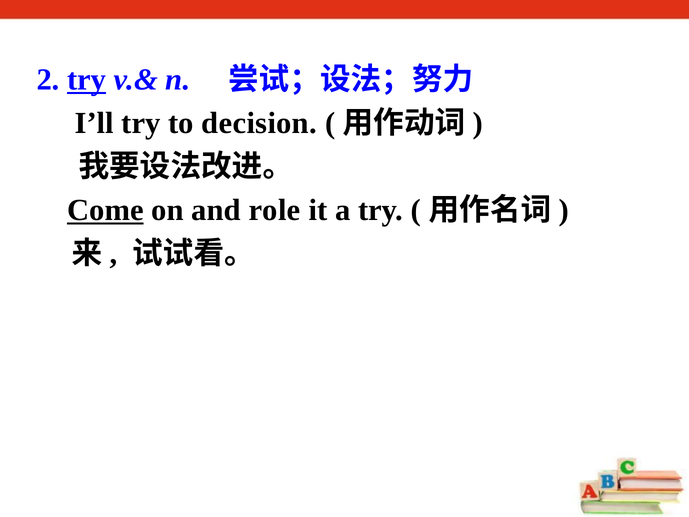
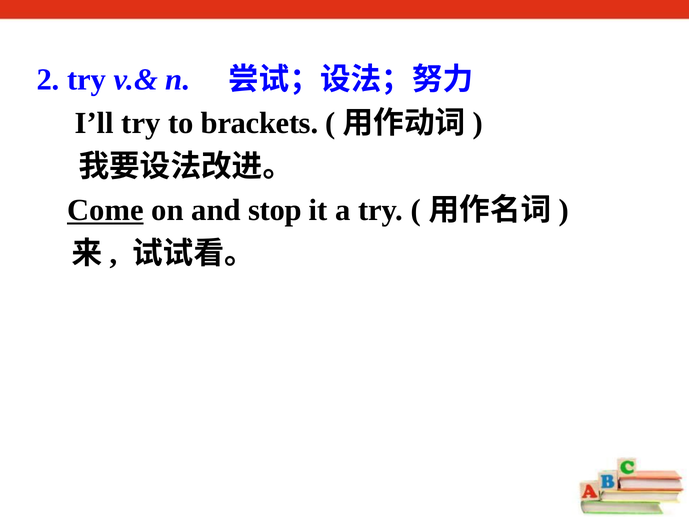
try underline: present -> none (87, 80)
decision: decision -> brackets (260, 123)
role: role -> stop (275, 210)
